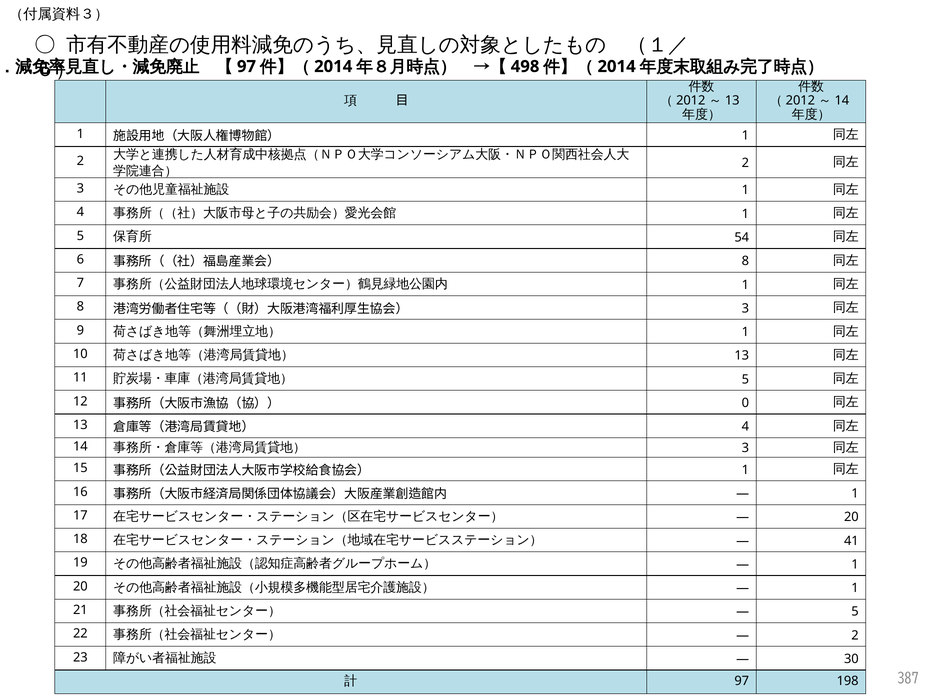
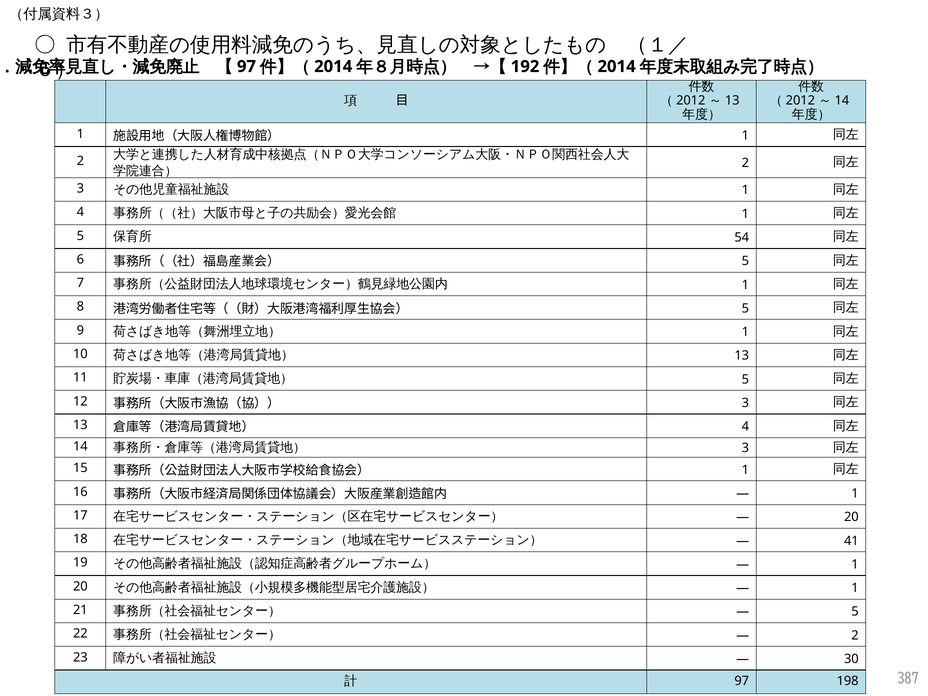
498: 498 -> 192 (525, 66)
8: 8 -> 5 (745, 261)
3: 3 -> 5 (745, 308)
0: 0 -> 3 (745, 403)
